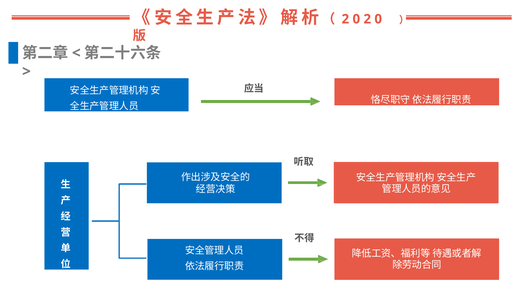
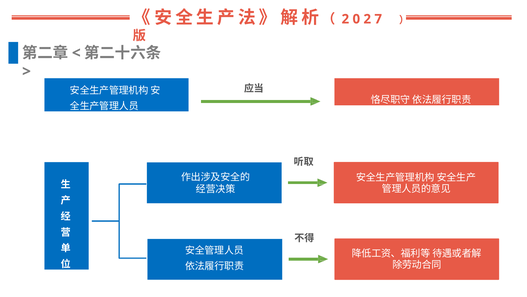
0 2 0: 0 -> 7 (378, 19)
